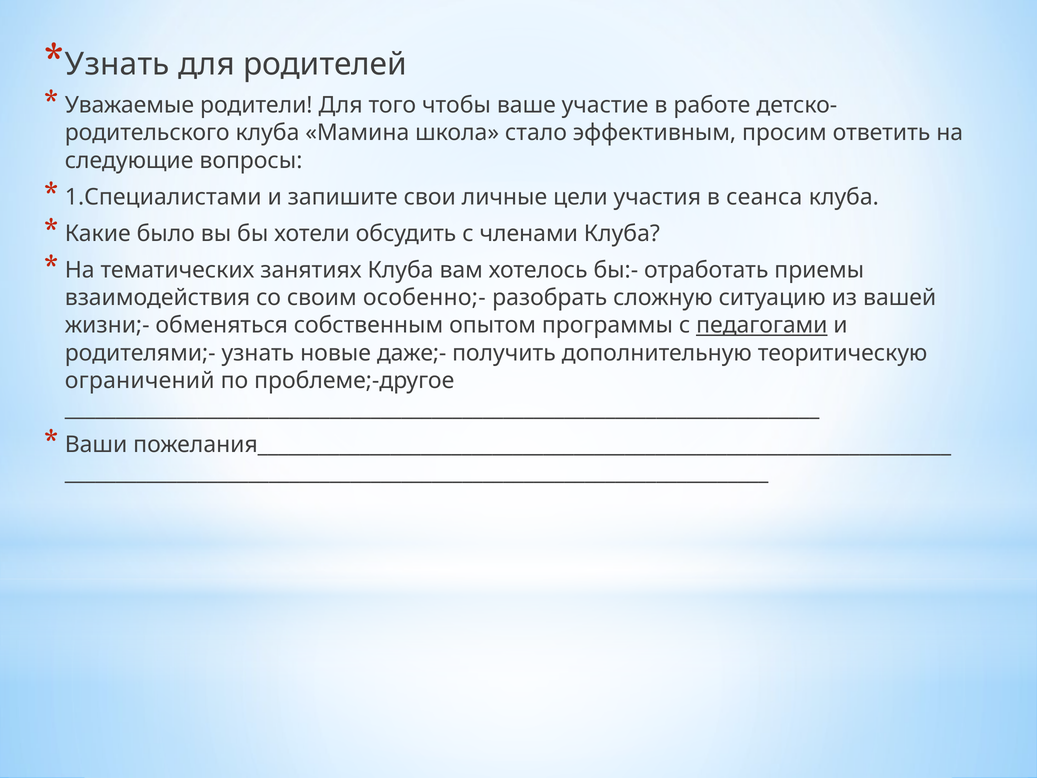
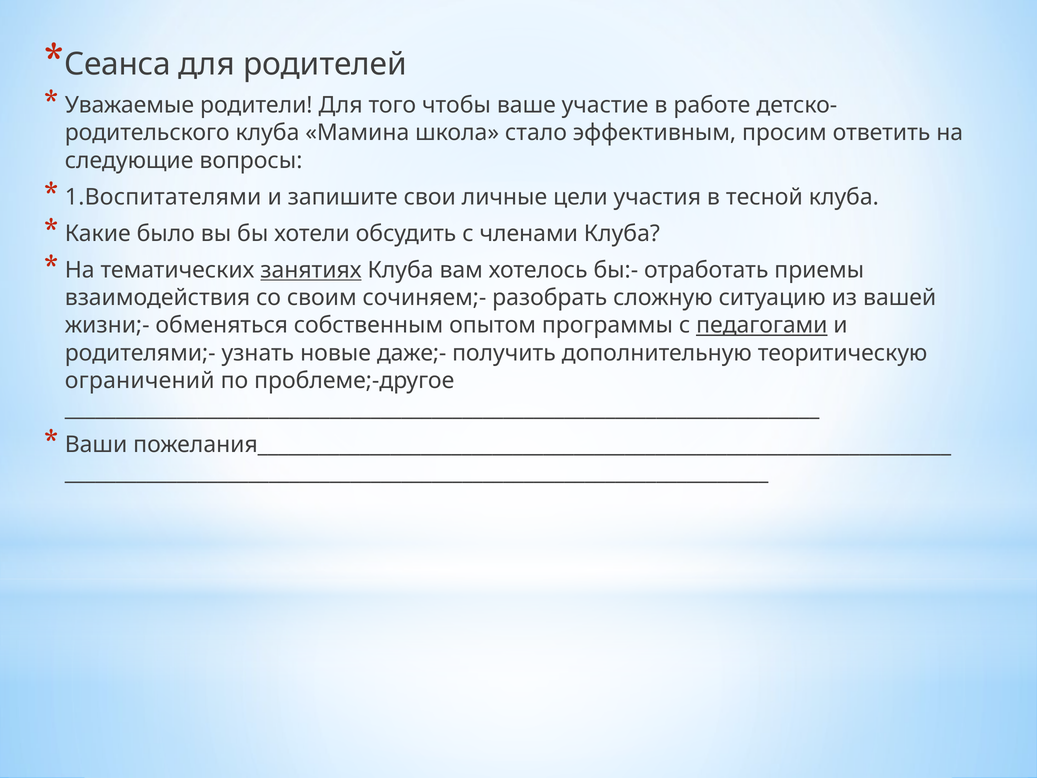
Узнать: Узнать -> Сеанса (118, 64)
1.Специалистами: 1.Специалистами -> 1.Воспитателями (163, 197)
сеанса: сеанса -> тесной (764, 197)
занятиях underline: none -> present (311, 270)
особенно;-: особенно;- -> сочиняем;- (424, 298)
